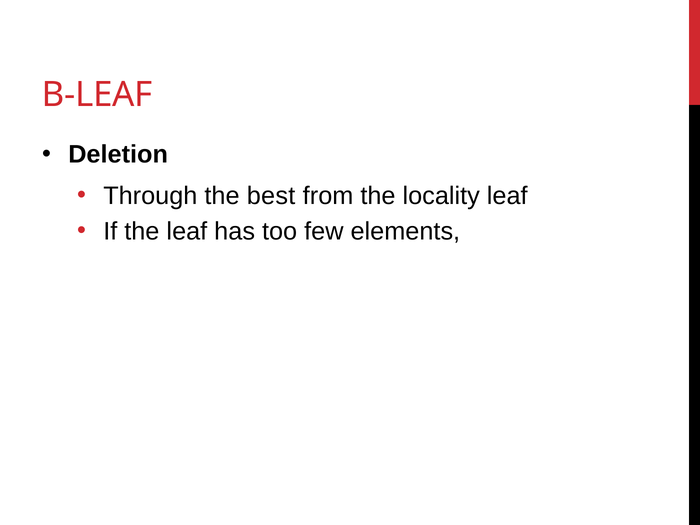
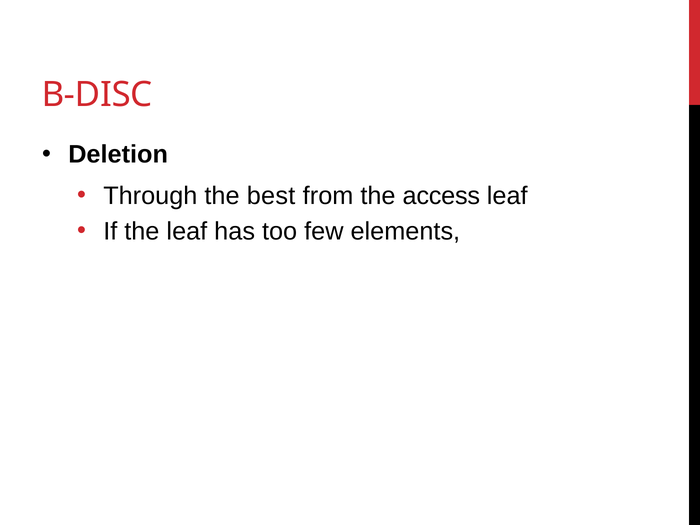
B-LEAF: B-LEAF -> B-DISC (97, 95)
locality: locality -> access (441, 196)
